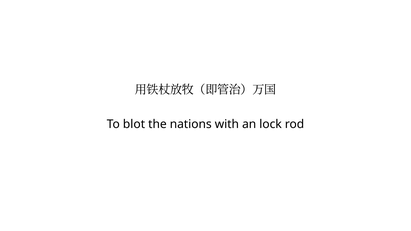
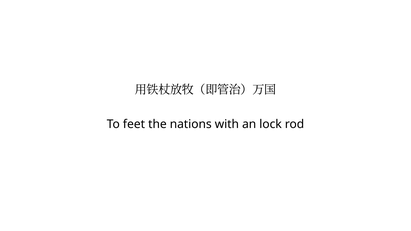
blot: blot -> feet (134, 124)
